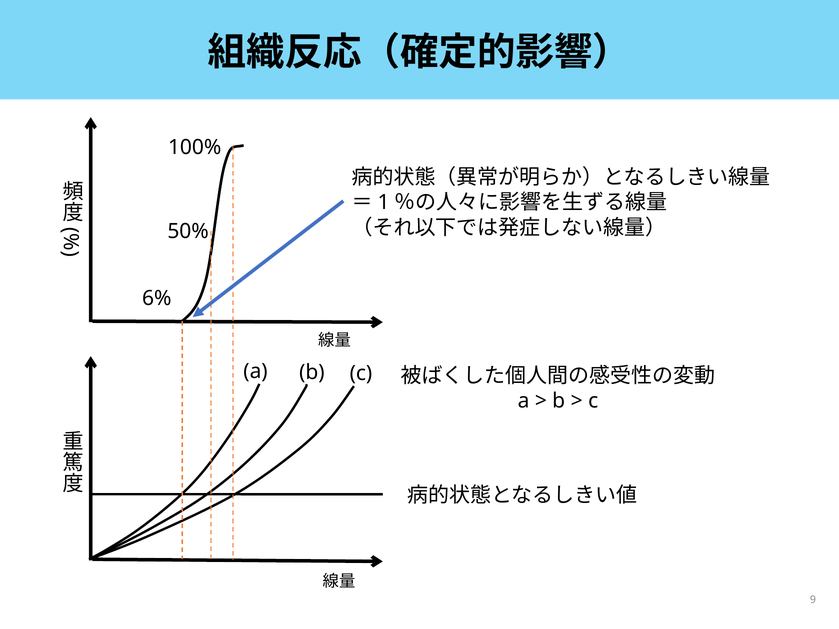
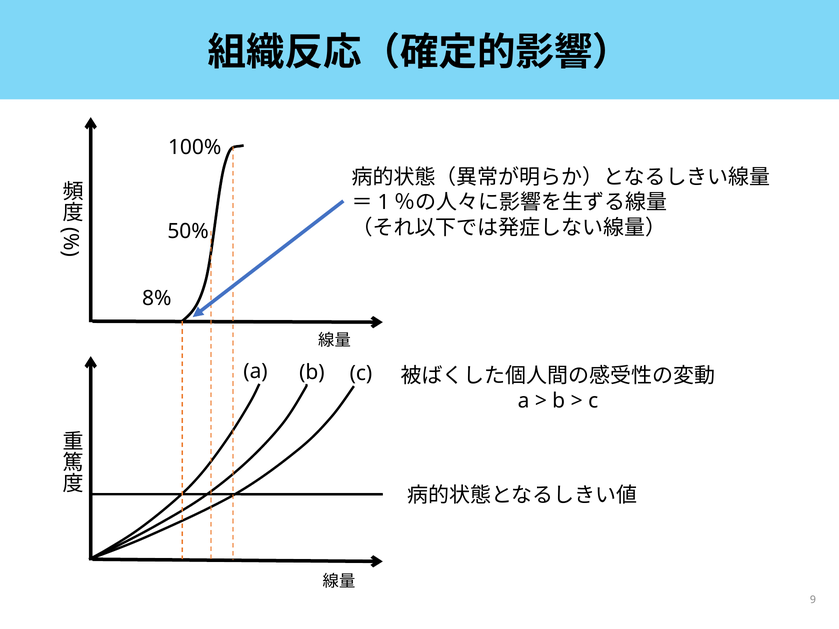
6%: 6% -> 8% (157, 299)
